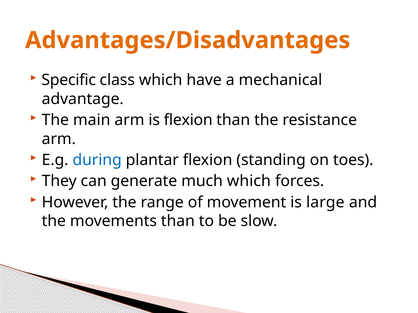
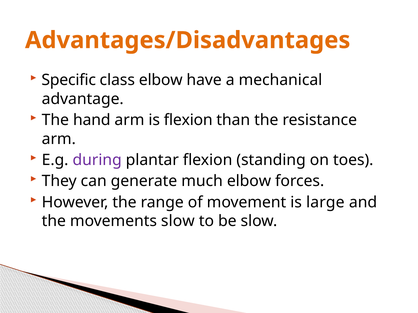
class which: which -> elbow (161, 80)
main: main -> hand (92, 120)
during colour: blue -> purple (97, 160)
much which: which -> elbow (249, 181)
movements than: than -> slow (178, 221)
